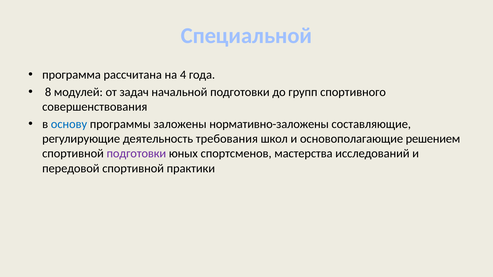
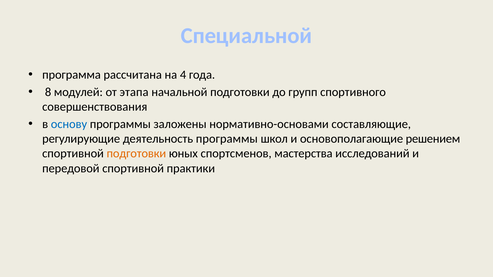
задач: задач -> этапа (134, 92)
нормативно-заложены: нормативно-заложены -> нормативно-основами (269, 124)
деятельность требования: требования -> программы (227, 139)
подготовки colour: purple -> orange (136, 154)
